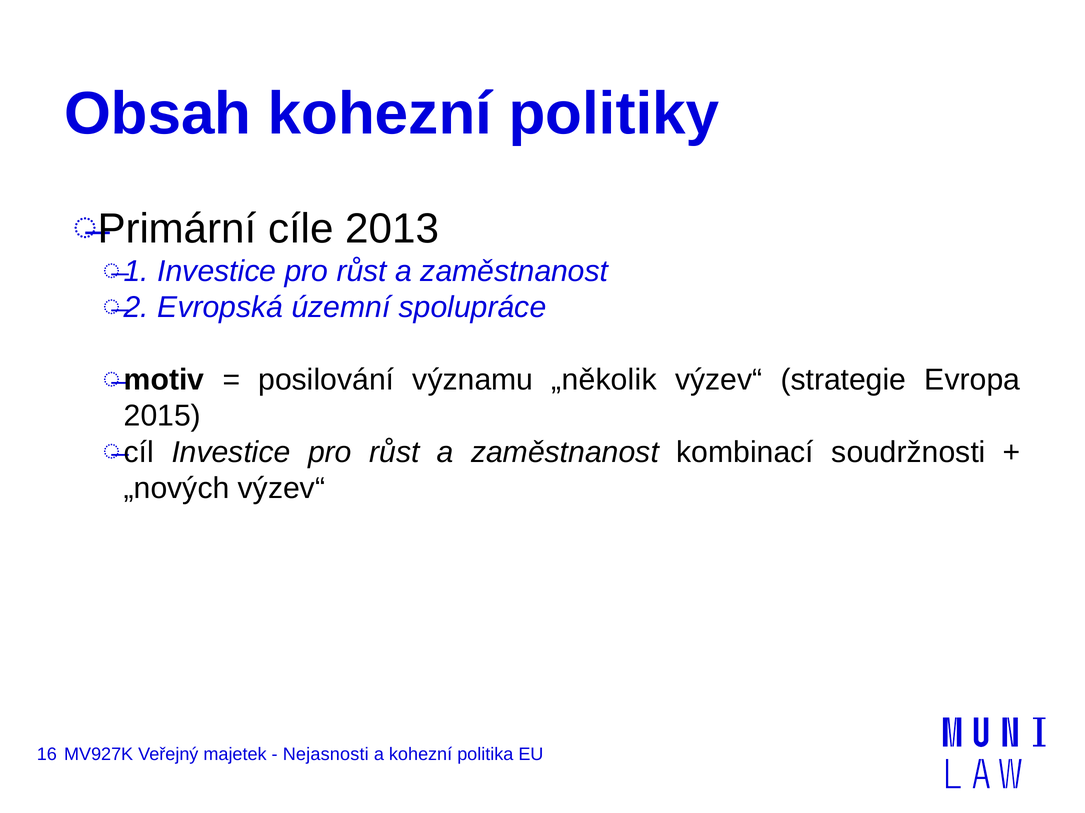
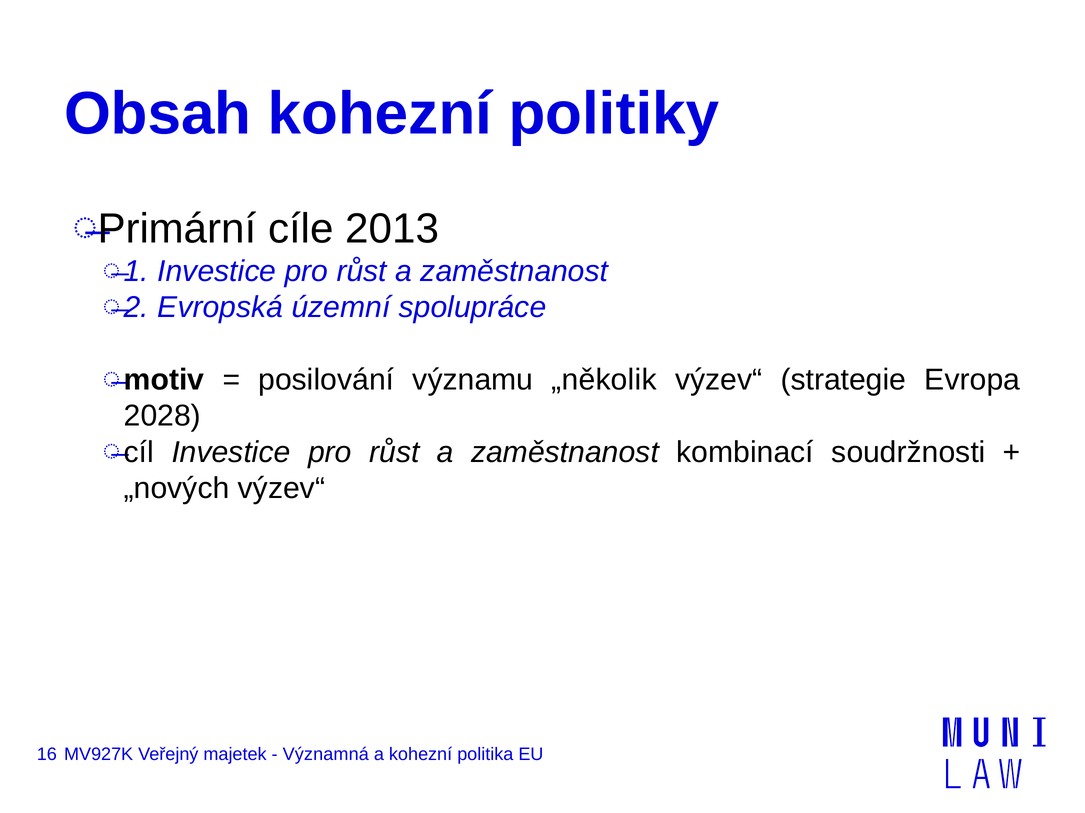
2015: 2015 -> 2028 (162, 416)
Nejasnosti: Nejasnosti -> Významná (326, 755)
